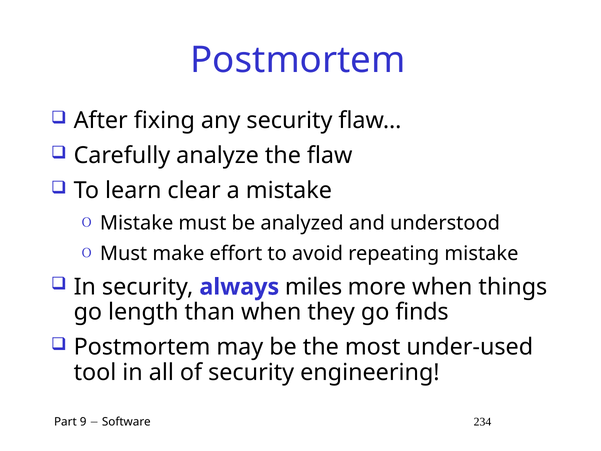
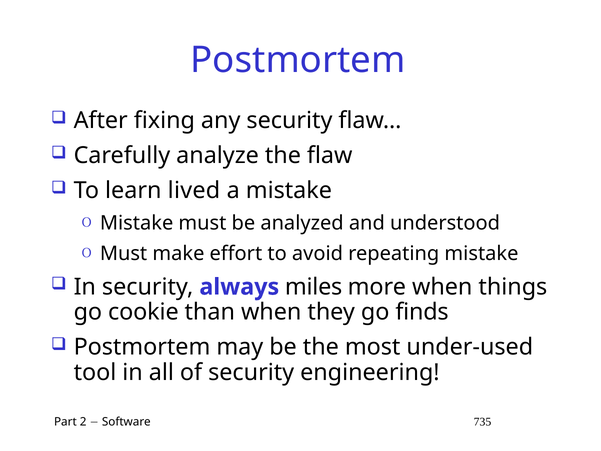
clear: clear -> lived (194, 191)
length: length -> cookie (143, 312)
9: 9 -> 2 (83, 422)
234: 234 -> 735 (482, 422)
